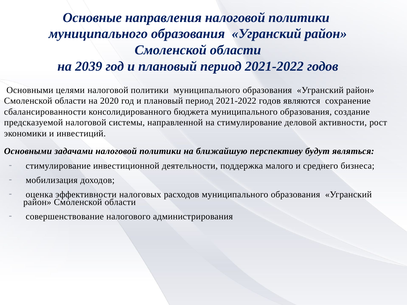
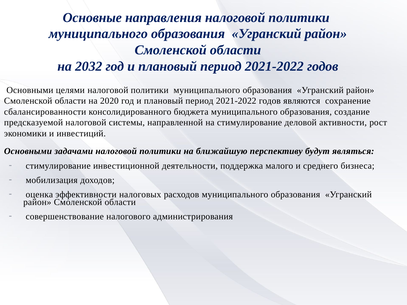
2039: 2039 -> 2032 (89, 66)
